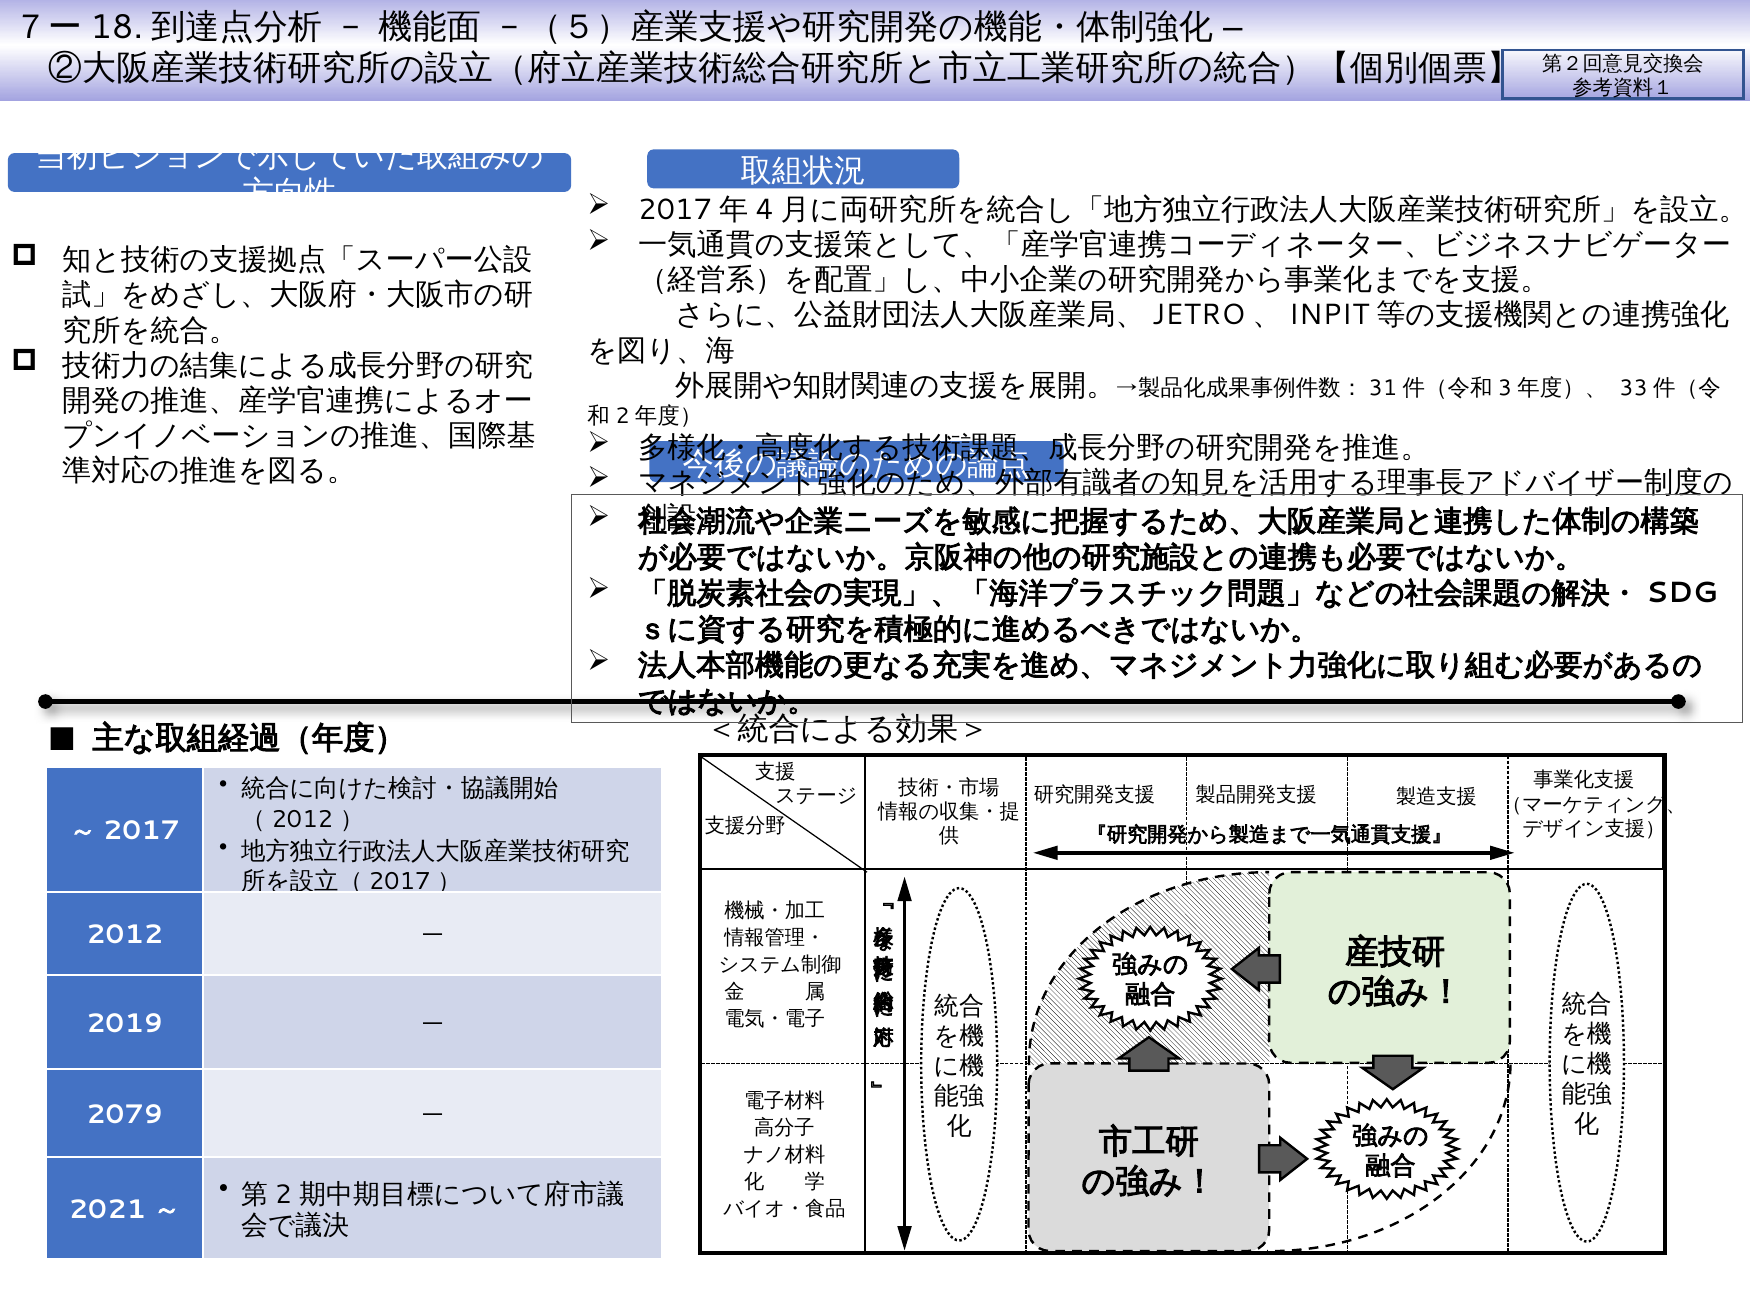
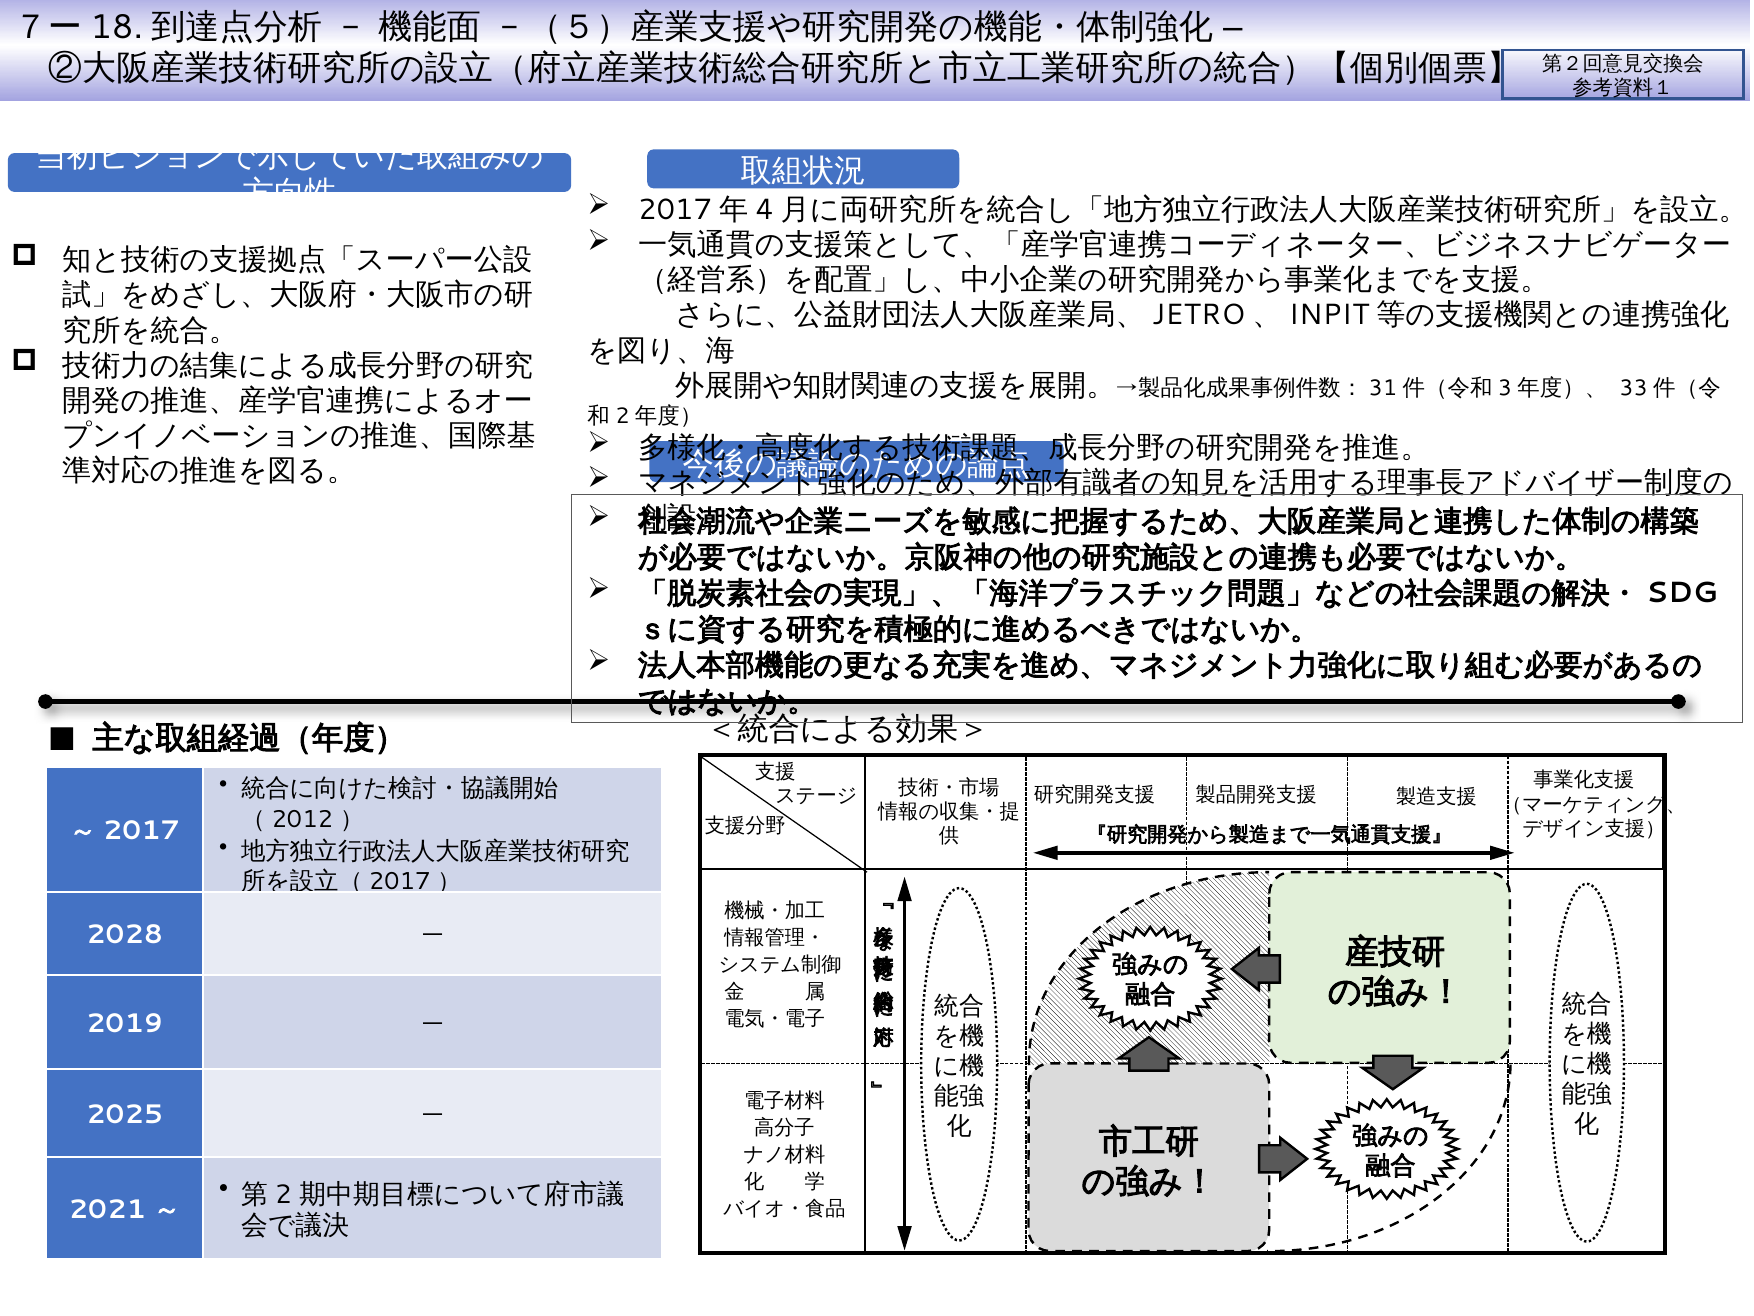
2012: 2012 -> 2028 (125, 935)
2079: 2079 -> 2025 (125, 1114)
